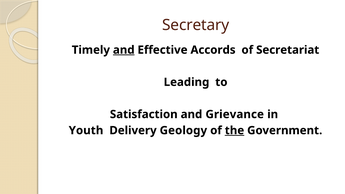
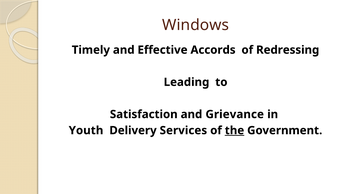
Secretary: Secretary -> Windows (196, 25)
and underline: present -> none (124, 50)
Secretariat: Secretariat -> Redressing (288, 50)
Geology: Geology -> Services (183, 130)
